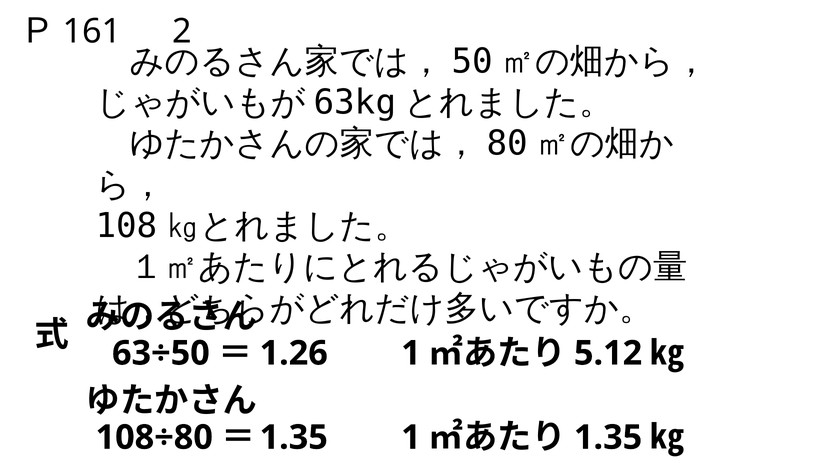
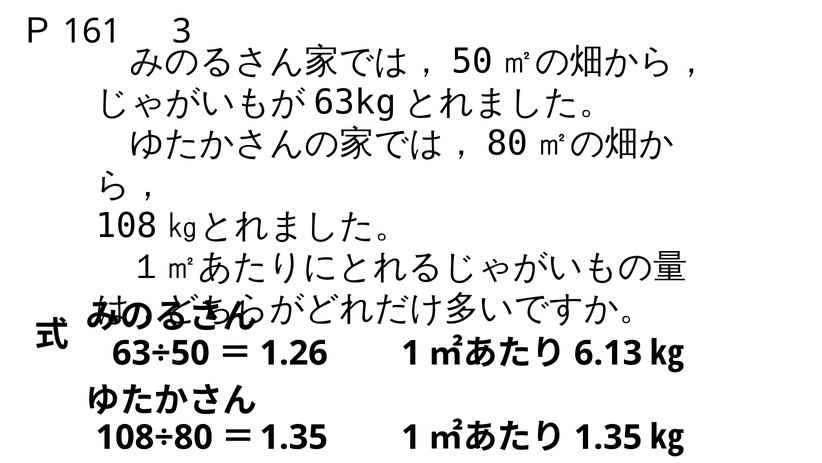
2: 2 -> 3 (182, 32)
5.12: 5.12 -> 6.13 (608, 353)
